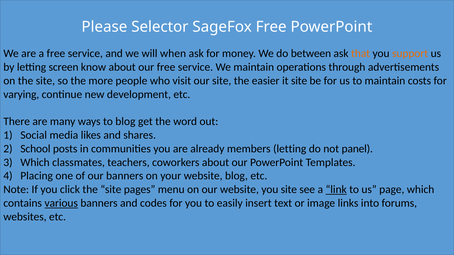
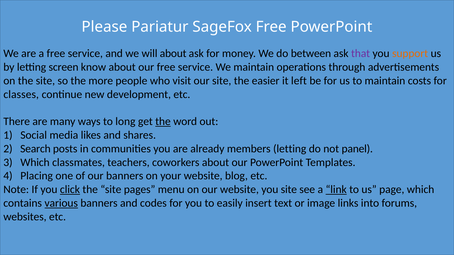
Selector: Selector -> Pariatur (160, 27)
will when: when -> about (173, 54)
that colour: orange -> purple (361, 54)
it site: site -> left (299, 81)
varying: varying -> classes (21, 94)
to blog: blog -> long (125, 122)
the underline: none -> present (163, 122)
School: School -> Search (35, 149)
click underline: none -> present (70, 190)
